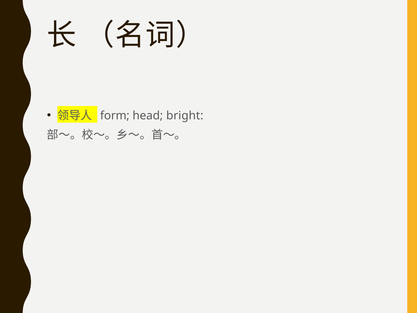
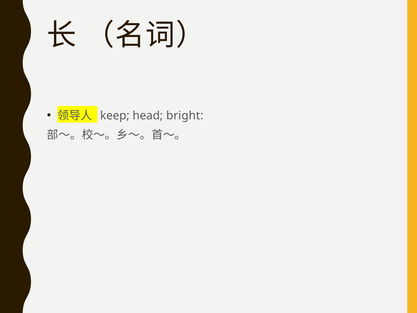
form: form -> keep (115, 115)
